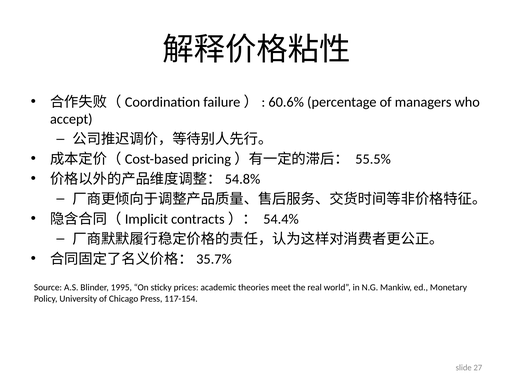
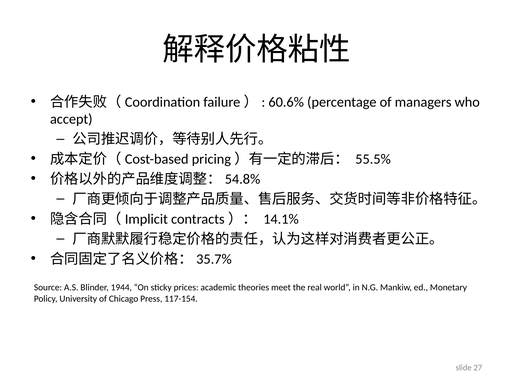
54.4%: 54.4% -> 14.1% (281, 219)
1995: 1995 -> 1944 (121, 287)
